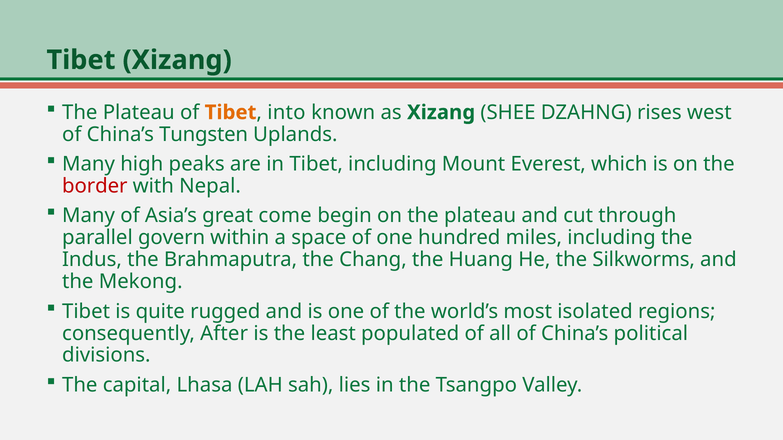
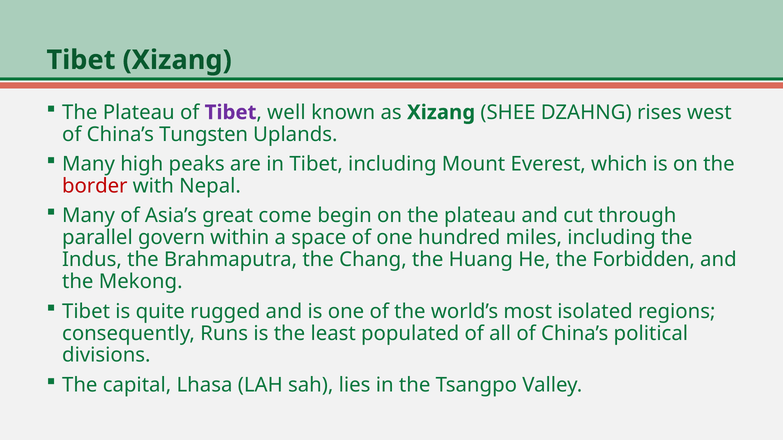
Tibet colour: orange -> purple (231, 113)
into: into -> well (286, 113)
Silkworms: Silkworms -> Forbidden (644, 260)
After: After -> Runs (224, 334)
